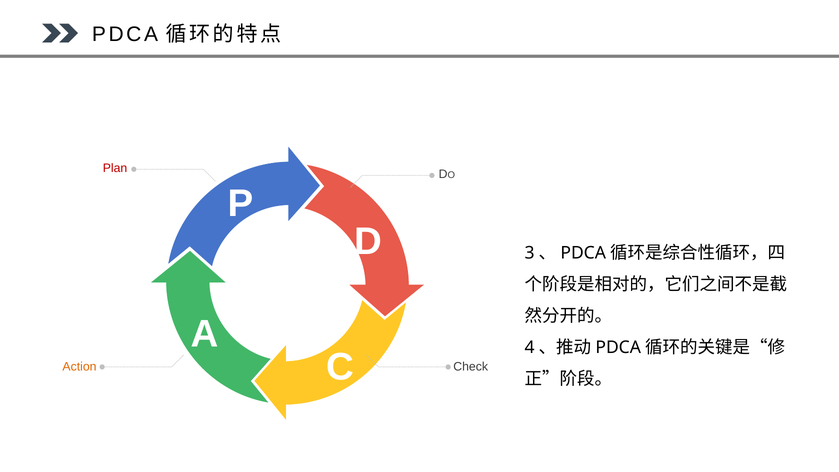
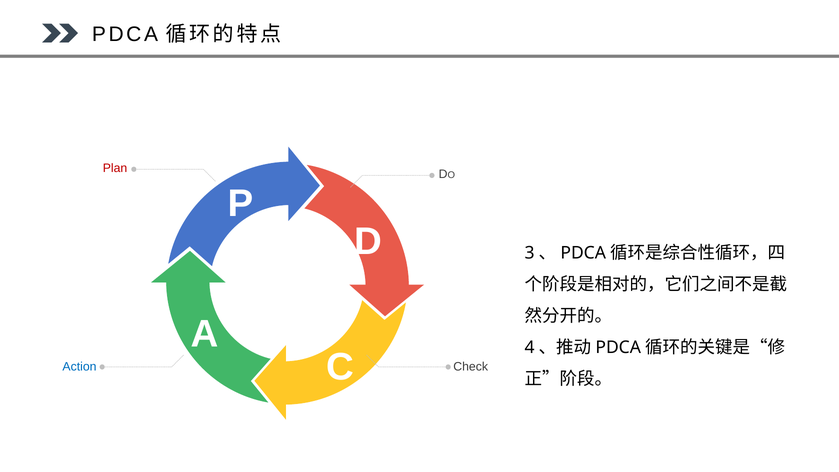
Action colour: orange -> blue (79, 367)
